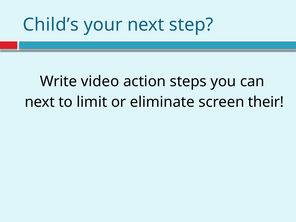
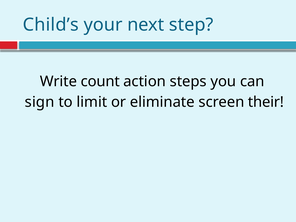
video: video -> count (100, 81)
next: next -> sign (40, 102)
